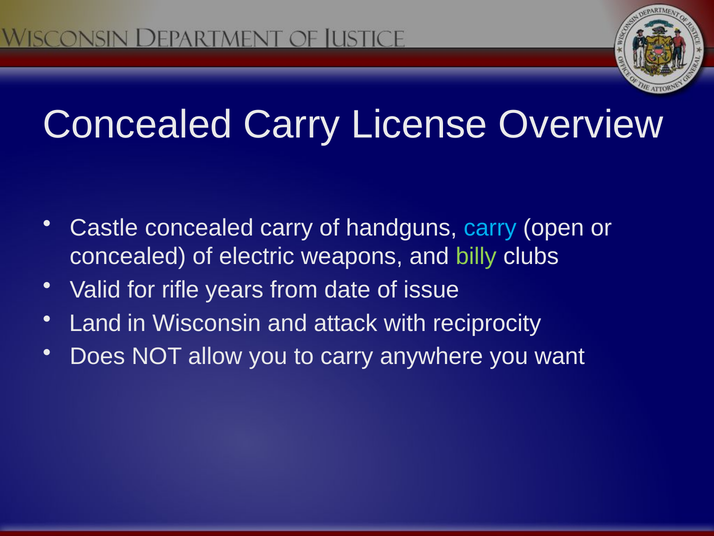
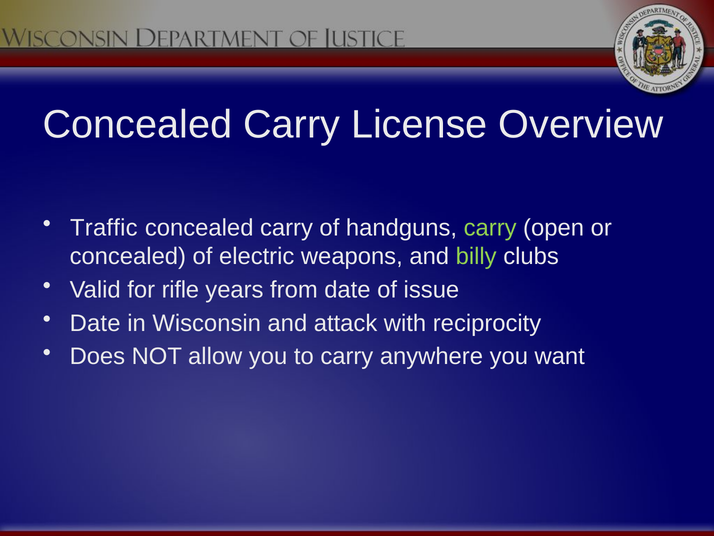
Castle: Castle -> Traffic (104, 228)
carry colour: light blue -> light green (490, 228)
Land: Land -> Date (95, 323)
